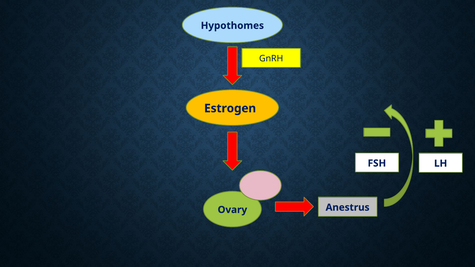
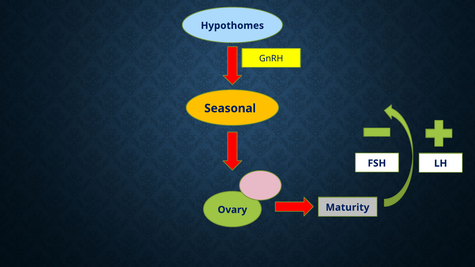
Estrogen: Estrogen -> Seasonal (230, 108)
Anestrus: Anestrus -> Maturity (348, 208)
